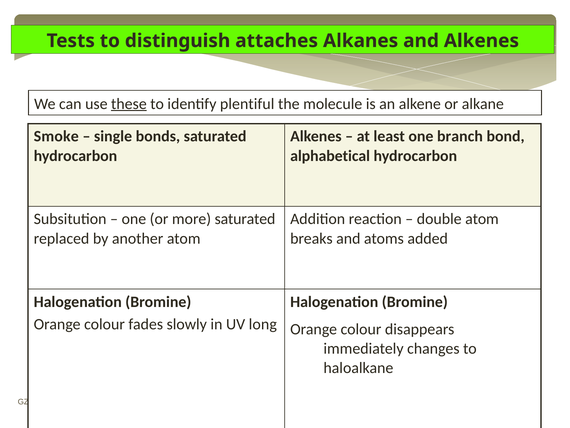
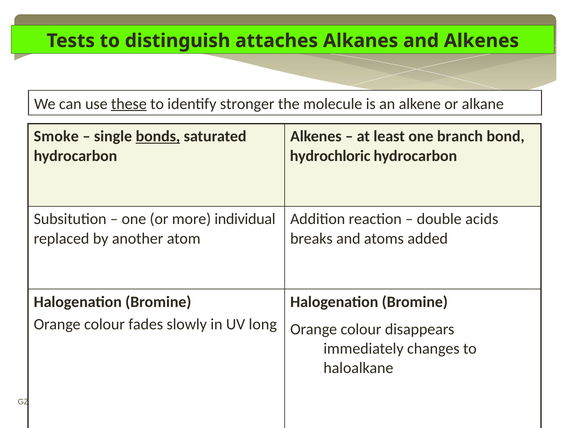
plentiful: plentiful -> stronger (247, 104)
bonds underline: none -> present (158, 136)
alphabetical: alphabetical -> hydrochloric (330, 156)
more saturated: saturated -> individual (245, 219)
double atom: atom -> acids (482, 219)
